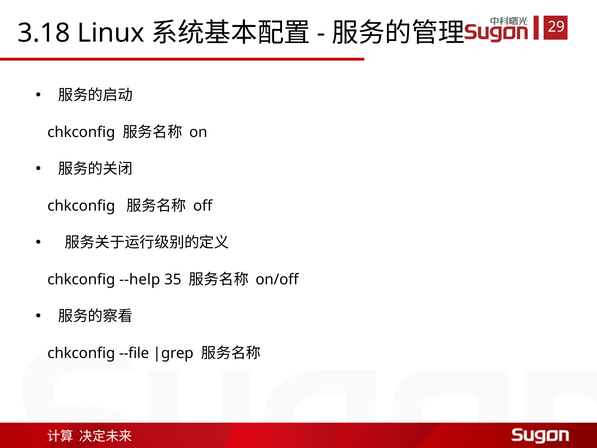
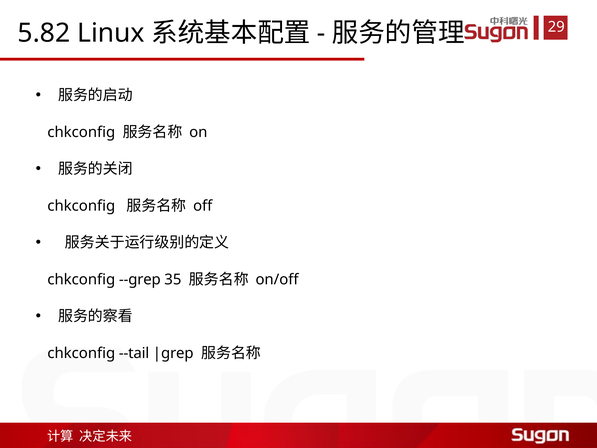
3.18: 3.18 -> 5.82 (44, 33)
--help: --help -> --grep (140, 279)
--file: --file -> --tail (134, 353)
